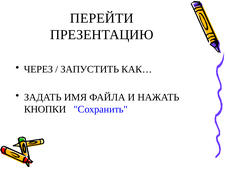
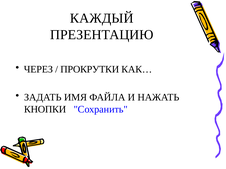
ПЕРЕЙТИ: ПЕРЕЙТИ -> КАЖДЫЙ (102, 18)
ЗАПУСТИТЬ: ЗАПУСТИТЬ -> ПРОКРУТКИ (90, 69)
